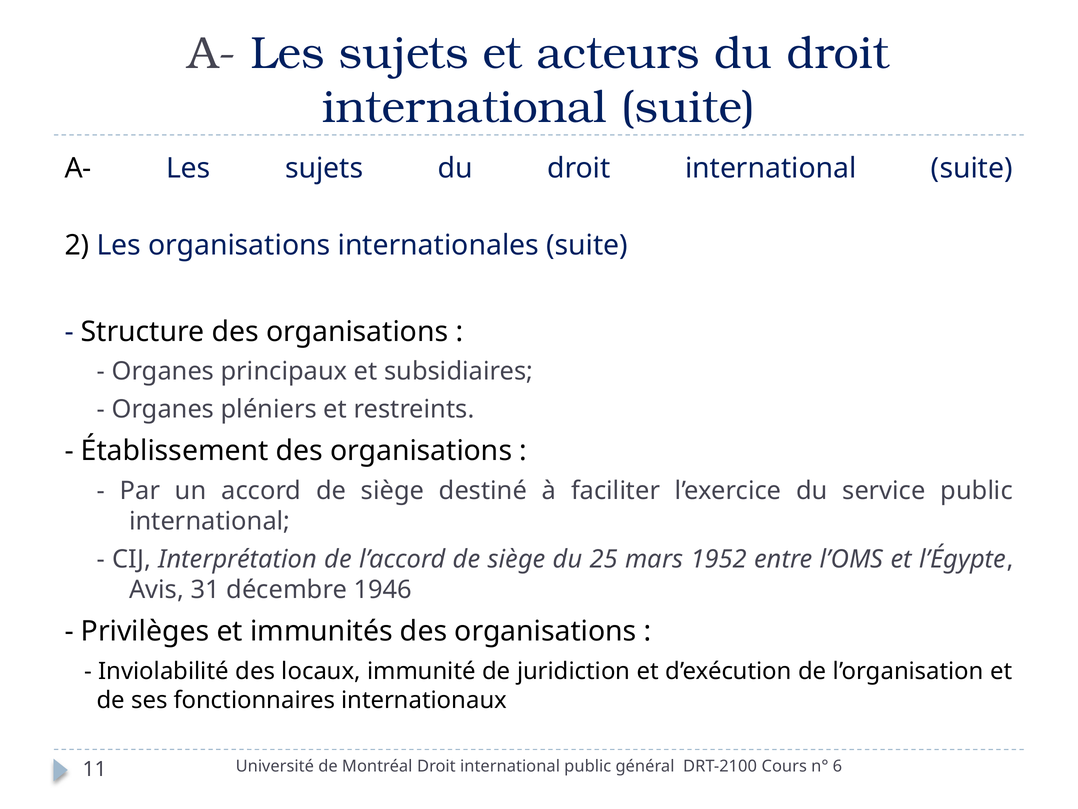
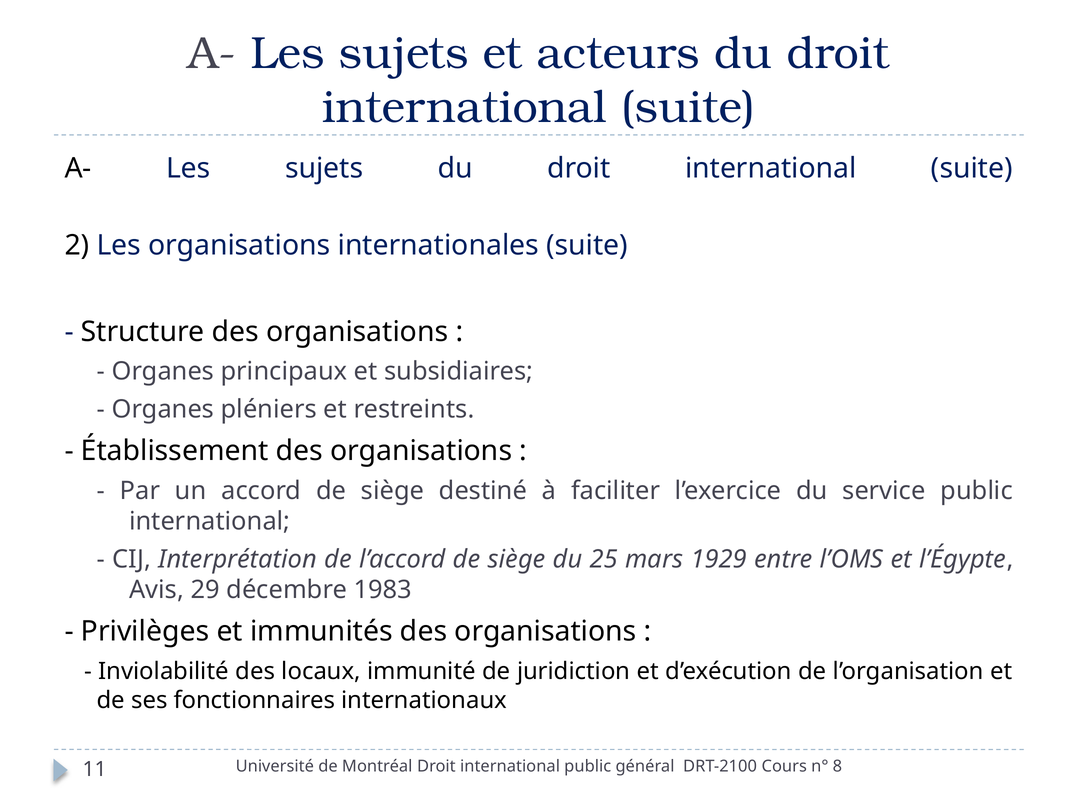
1952: 1952 -> 1929 (719, 559)
31: 31 -> 29 (205, 590)
1946: 1946 -> 1983 (383, 590)
6: 6 -> 8 (837, 766)
